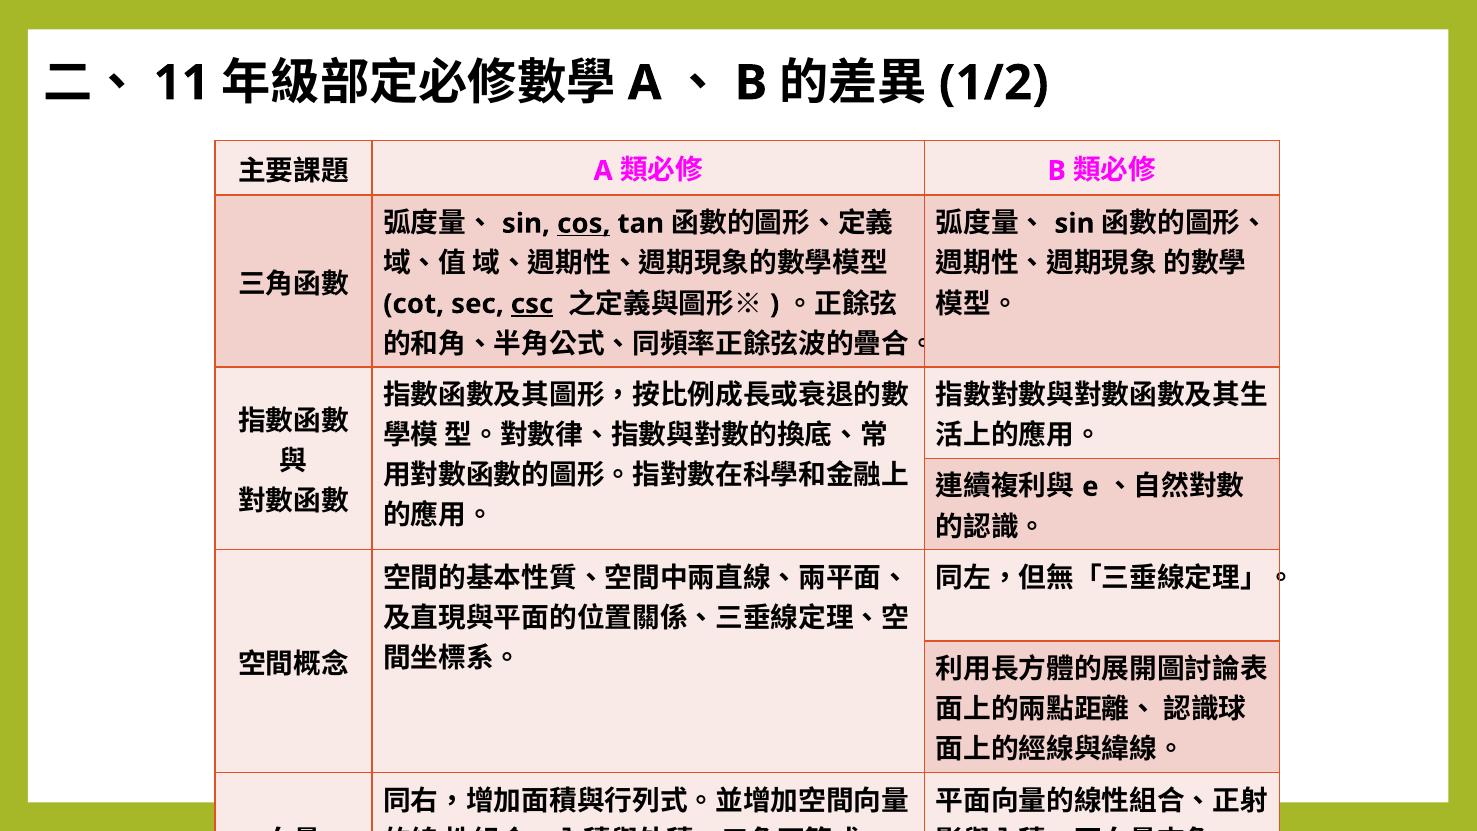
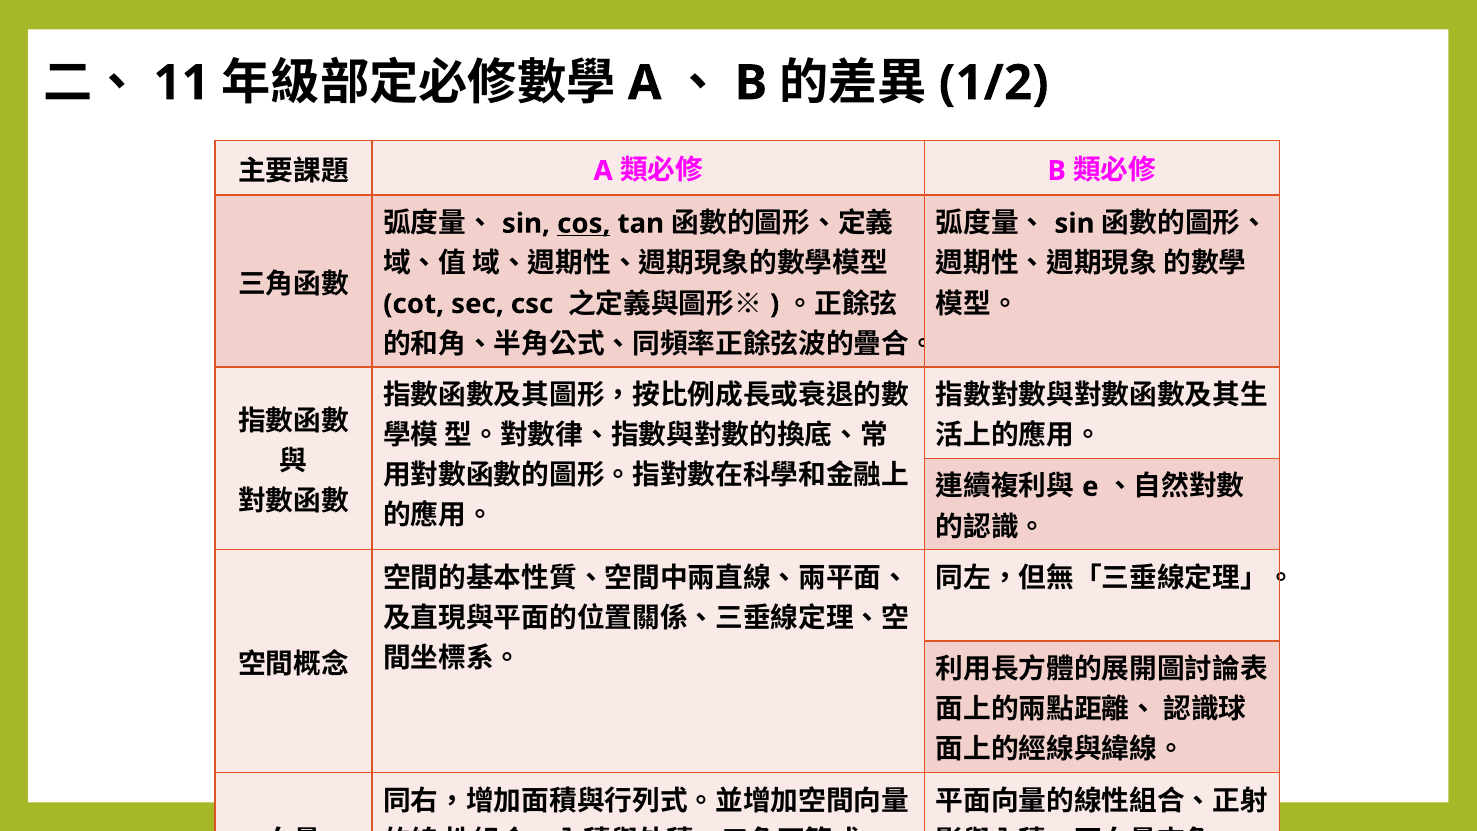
csc underline: present -> none (532, 304)
